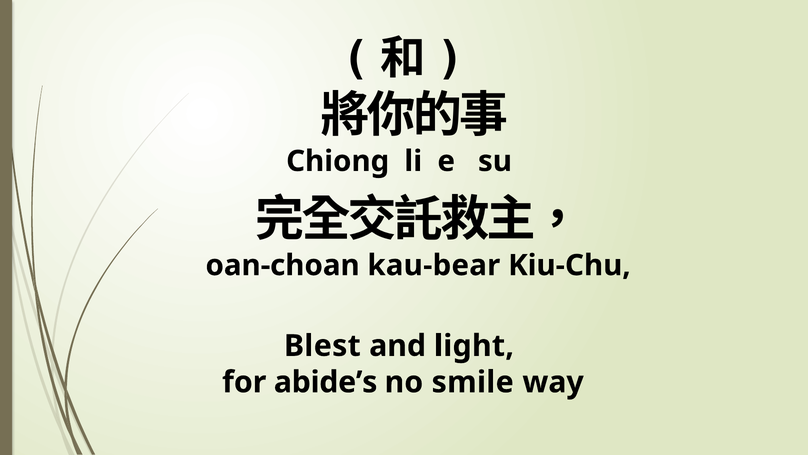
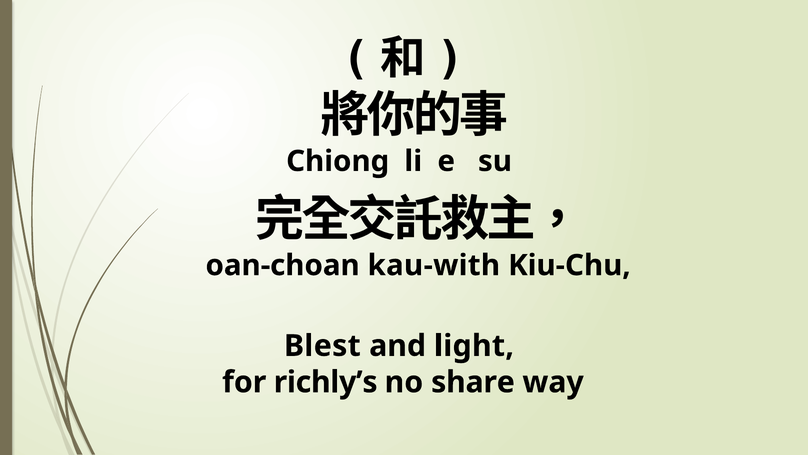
kau-bear: kau-bear -> kau-with (434, 265)
abide’s: abide’s -> richly’s (326, 382)
smile: smile -> share (473, 382)
